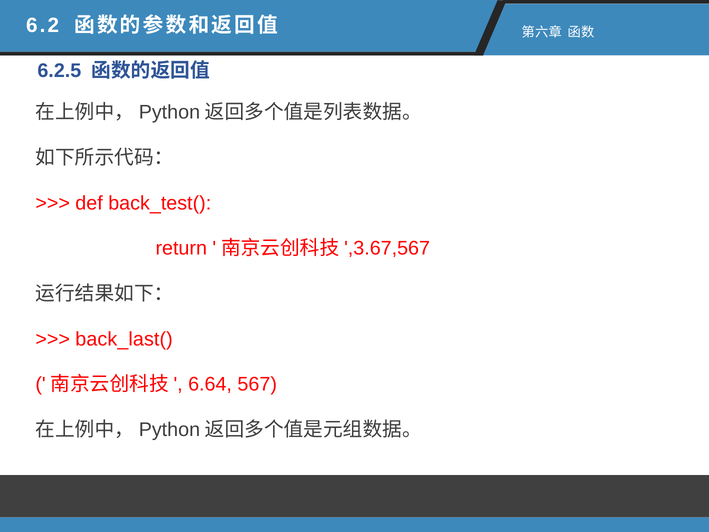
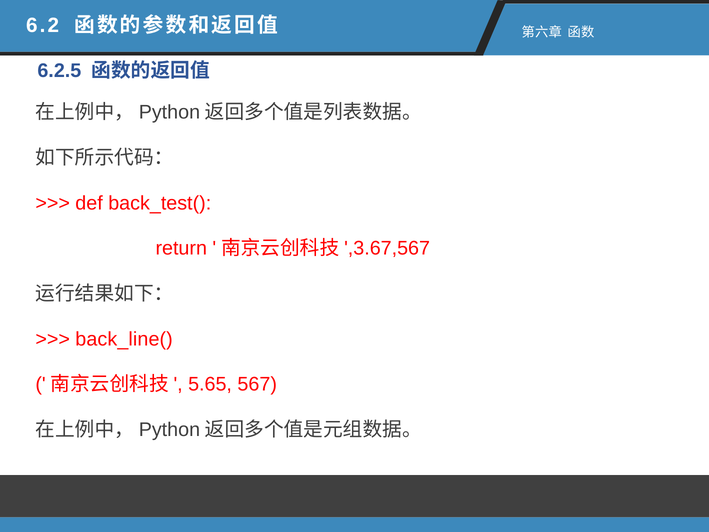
back_last(: back_last( -> back_line( (124, 339)
6.64: 6.64 -> 5.65 (210, 384)
